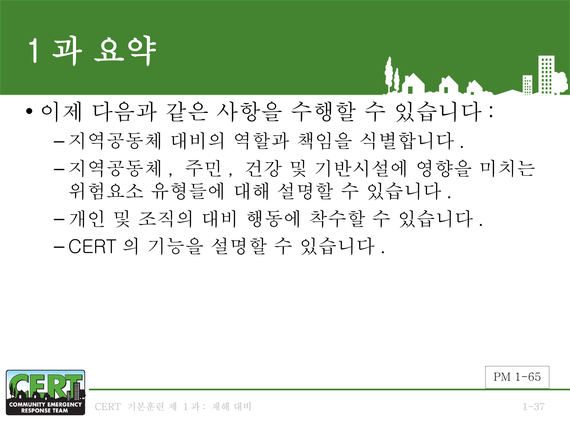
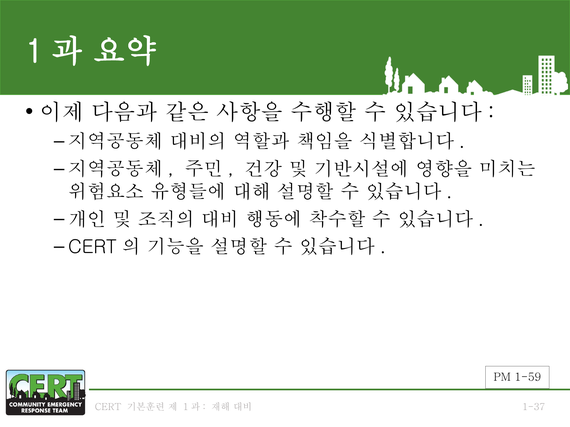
1-65: 1-65 -> 1-59 (528, 378)
